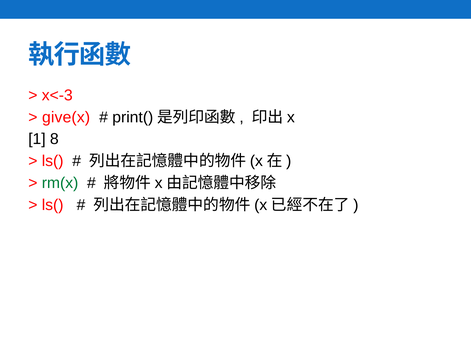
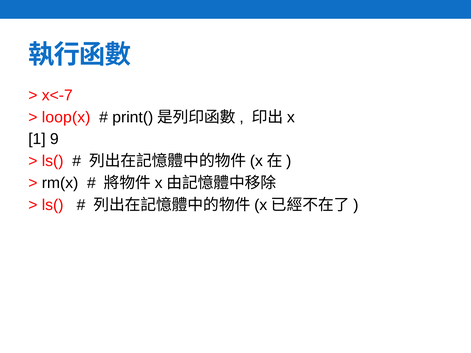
x<-3: x<-3 -> x<-7 (57, 95)
give(x: give(x -> loop(x (66, 117)
8: 8 -> 9 (54, 139)
rm(x colour: green -> black (60, 183)
